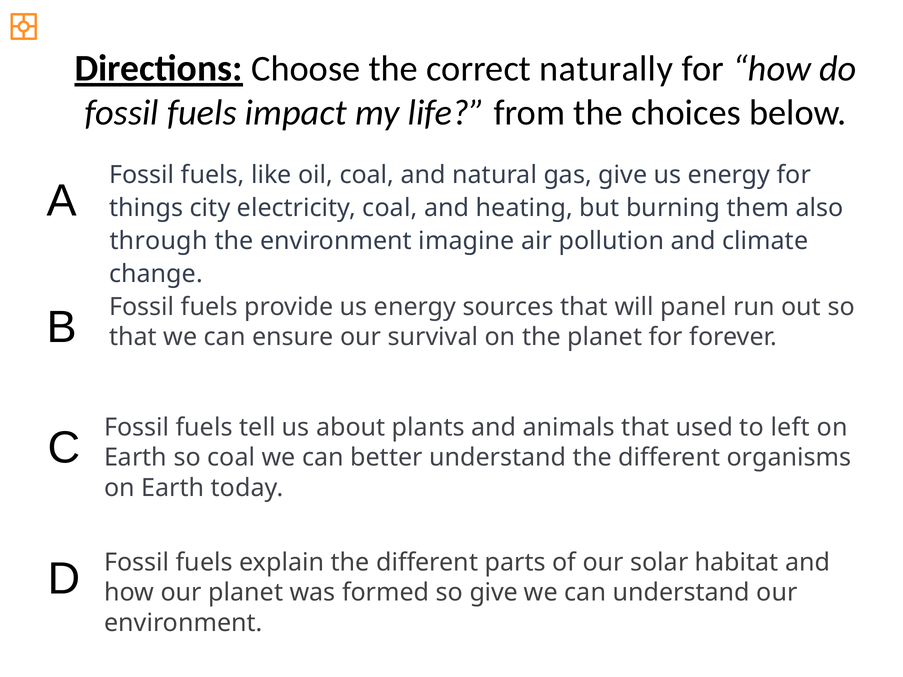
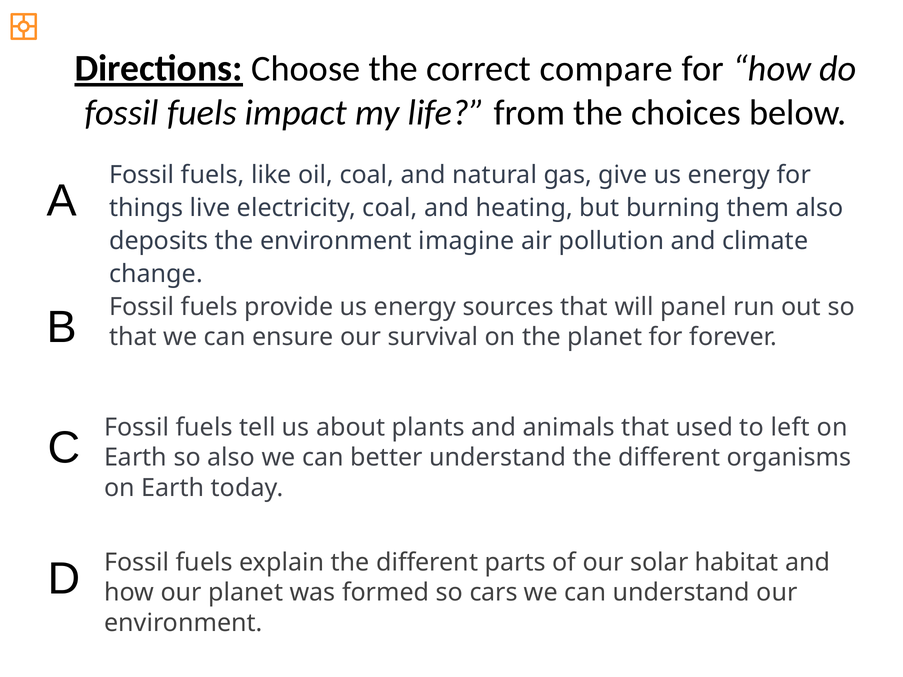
naturally: naturally -> compare (606, 69)
city: city -> live (210, 208)
through: through -> deposits (159, 241)
so coal: coal -> also (231, 458)
so give: give -> cars (494, 593)
